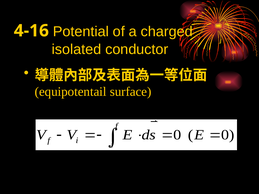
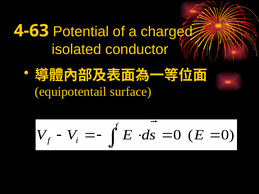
4-16: 4-16 -> 4-63 (31, 31)
